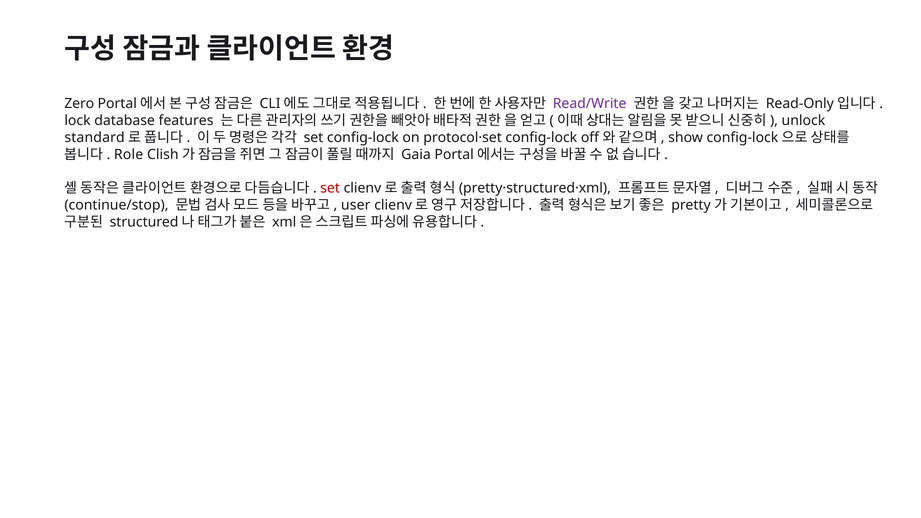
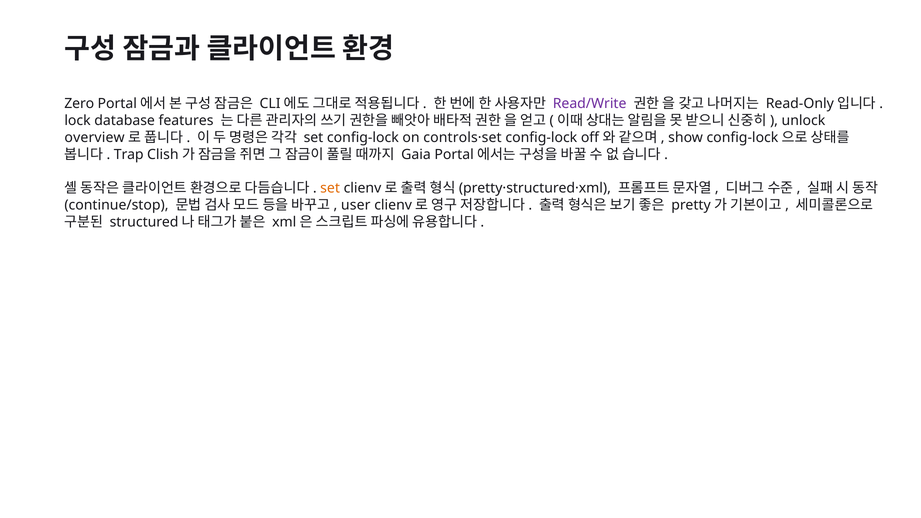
standard: standard -> overview (95, 138)
protocol·set: protocol·set -> controls·set (462, 138)
Role: Role -> Trap (129, 154)
set colour: red -> orange (330, 188)
